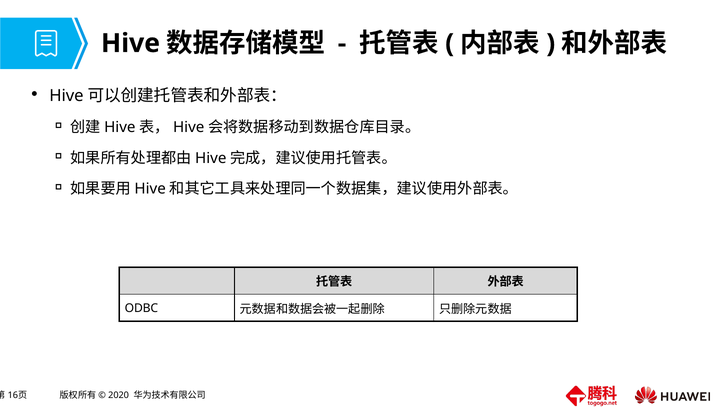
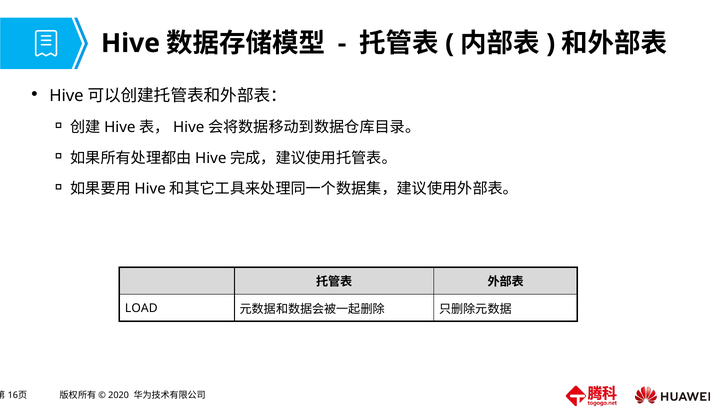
ODBC: ODBC -> LOAD (141, 309)
